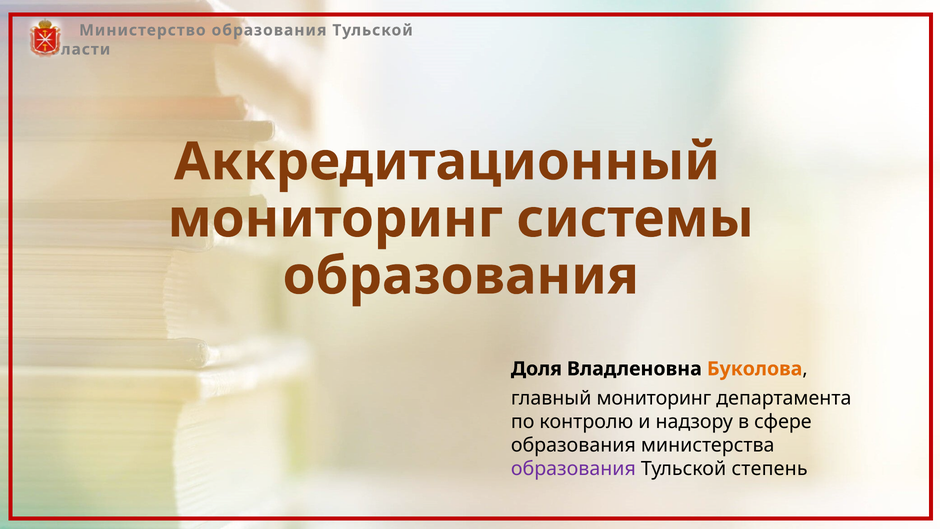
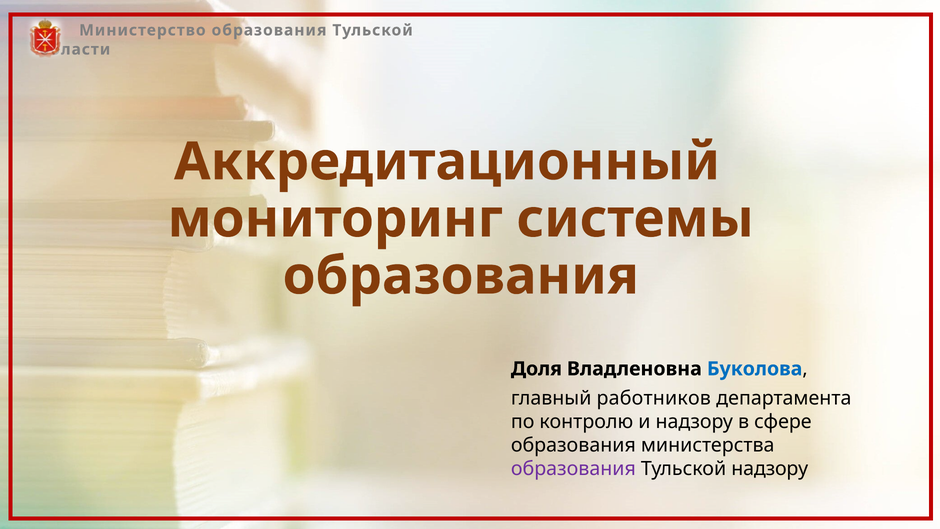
Буколова colour: orange -> blue (755, 369)
главный мониторинг: мониторинг -> работников (654, 398)
Тульской степень: степень -> надзору (770, 469)
